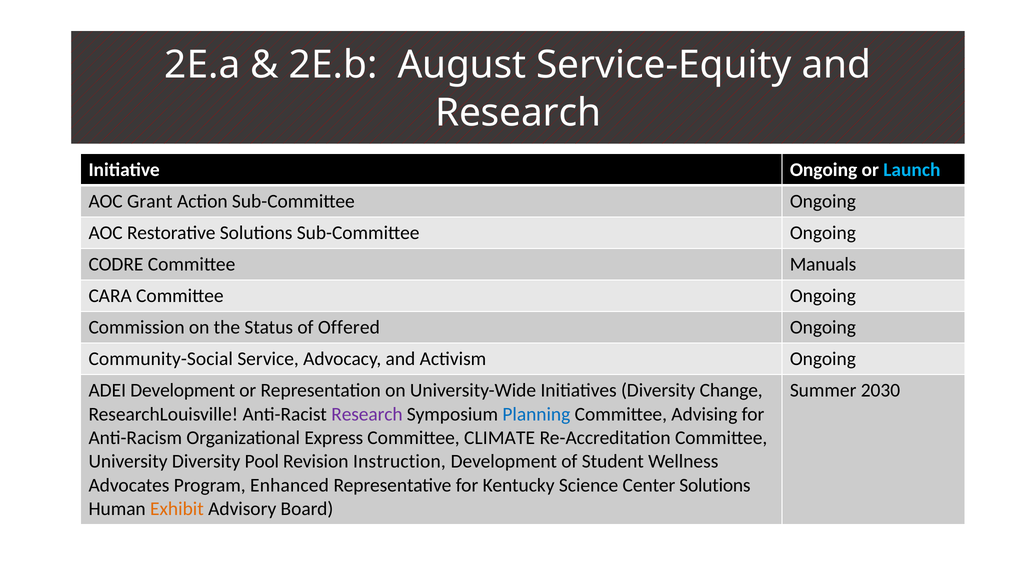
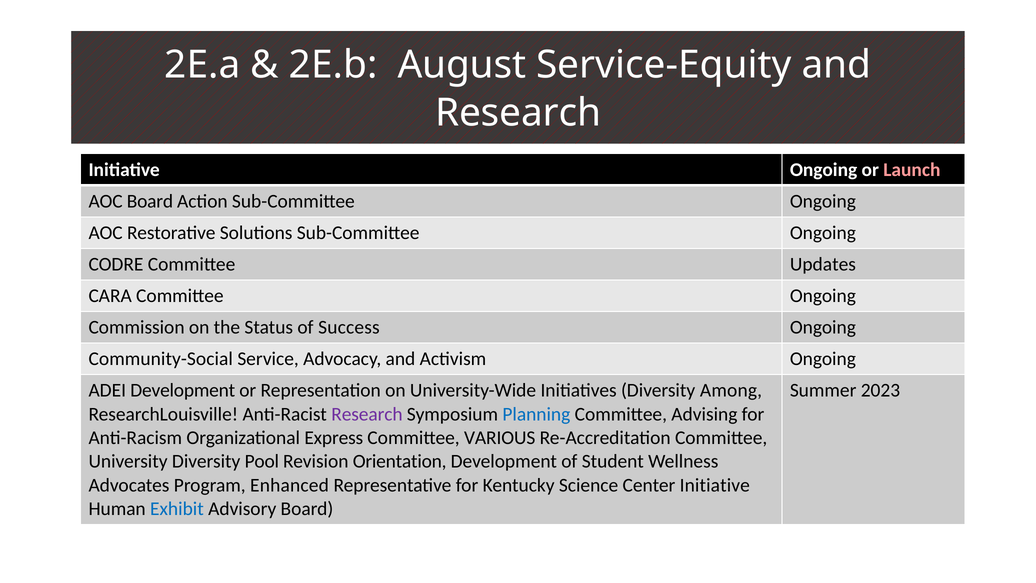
Launch colour: light blue -> pink (912, 170)
AOC Grant: Grant -> Board (150, 201)
Manuals: Manuals -> Updates (823, 264)
Offered: Offered -> Success (349, 327)
Change: Change -> Among (731, 390)
2030: 2030 -> 2023 (880, 390)
CLIMATE: CLIMATE -> VARIOUS (500, 438)
Instruction: Instruction -> Orientation (400, 461)
Center Solutions: Solutions -> Initiative (715, 485)
Exhibit colour: orange -> blue (177, 509)
